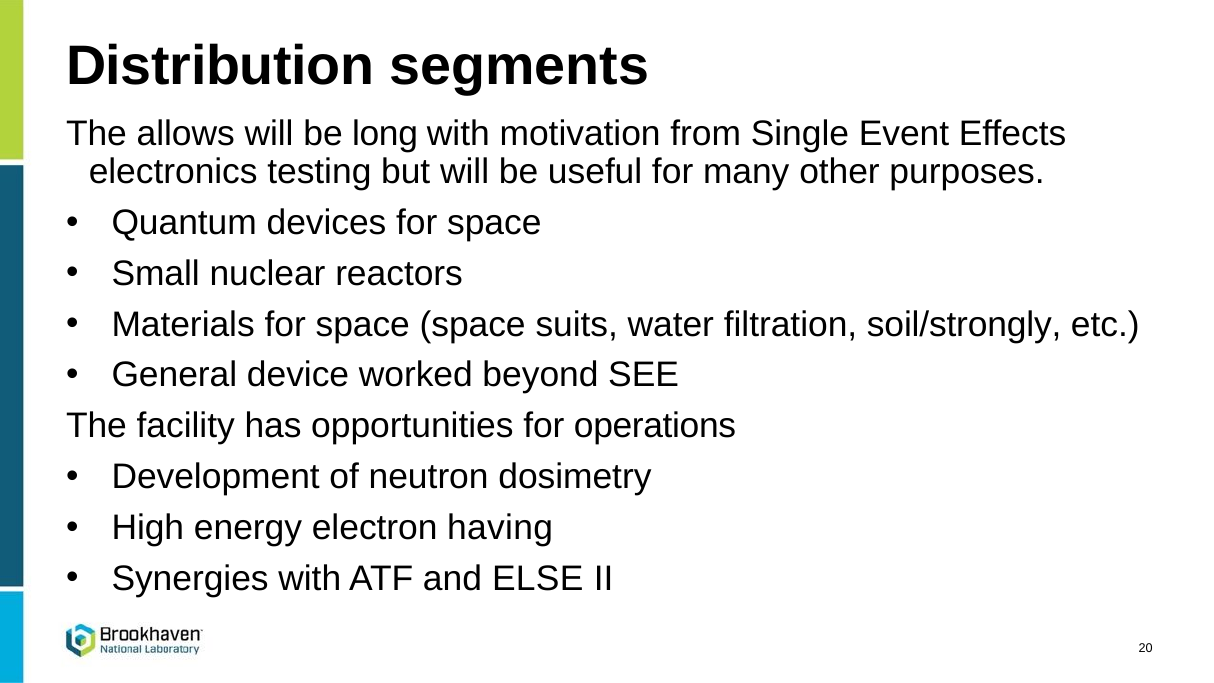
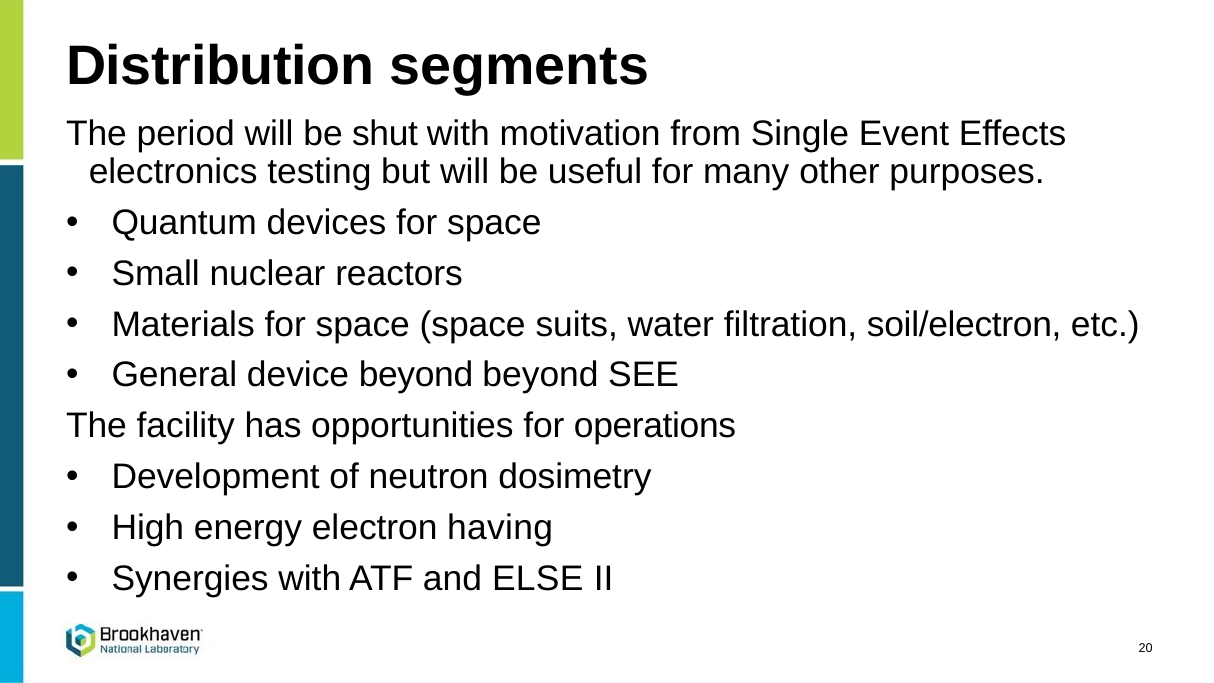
allows: allows -> period (186, 134)
long: long -> shut (385, 134)
soil/strongly: soil/strongly -> soil/electron (964, 324)
device worked: worked -> beyond (416, 375)
